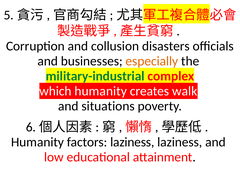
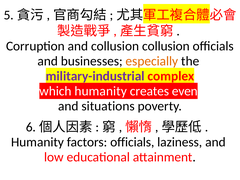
collusion disasters: disasters -> collusion (166, 46)
military-industrial colour: green -> purple (95, 76)
walk: walk -> even (185, 91)
factors laziness: laziness -> officials (132, 142)
